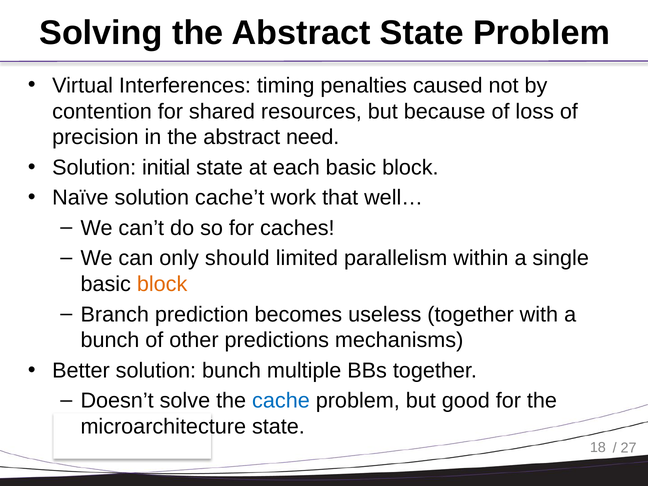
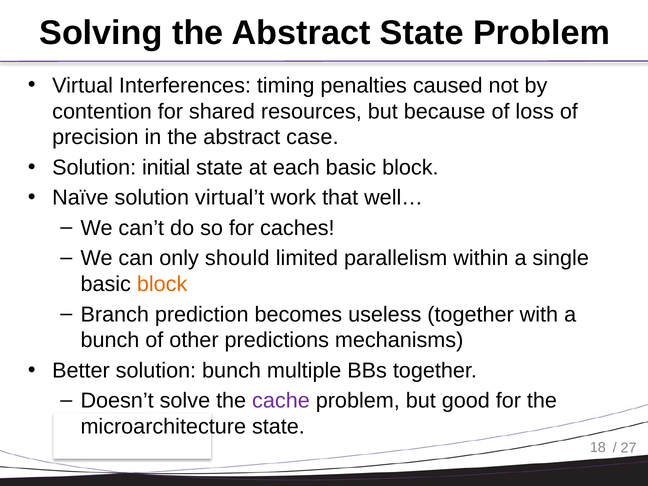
need: need -> case (312, 137)
cache’t: cache’t -> virtual’t (230, 198)
cache colour: blue -> purple (281, 401)
